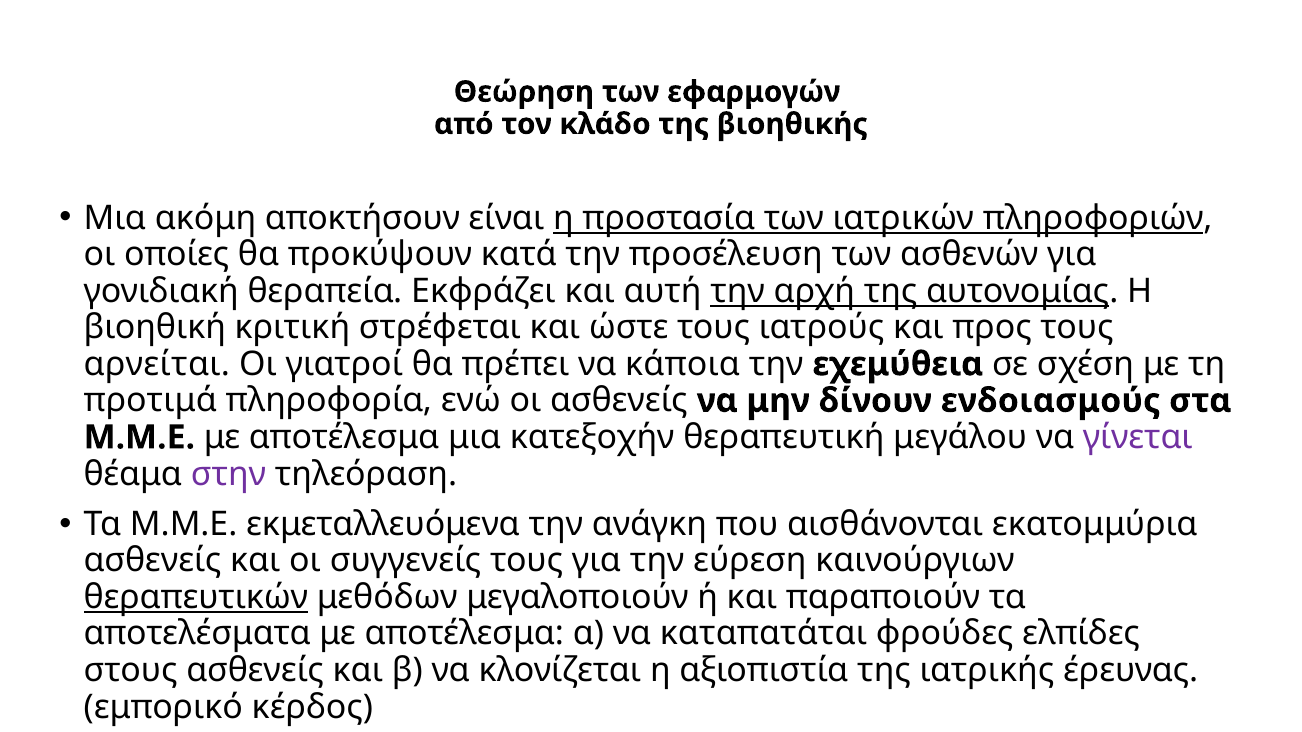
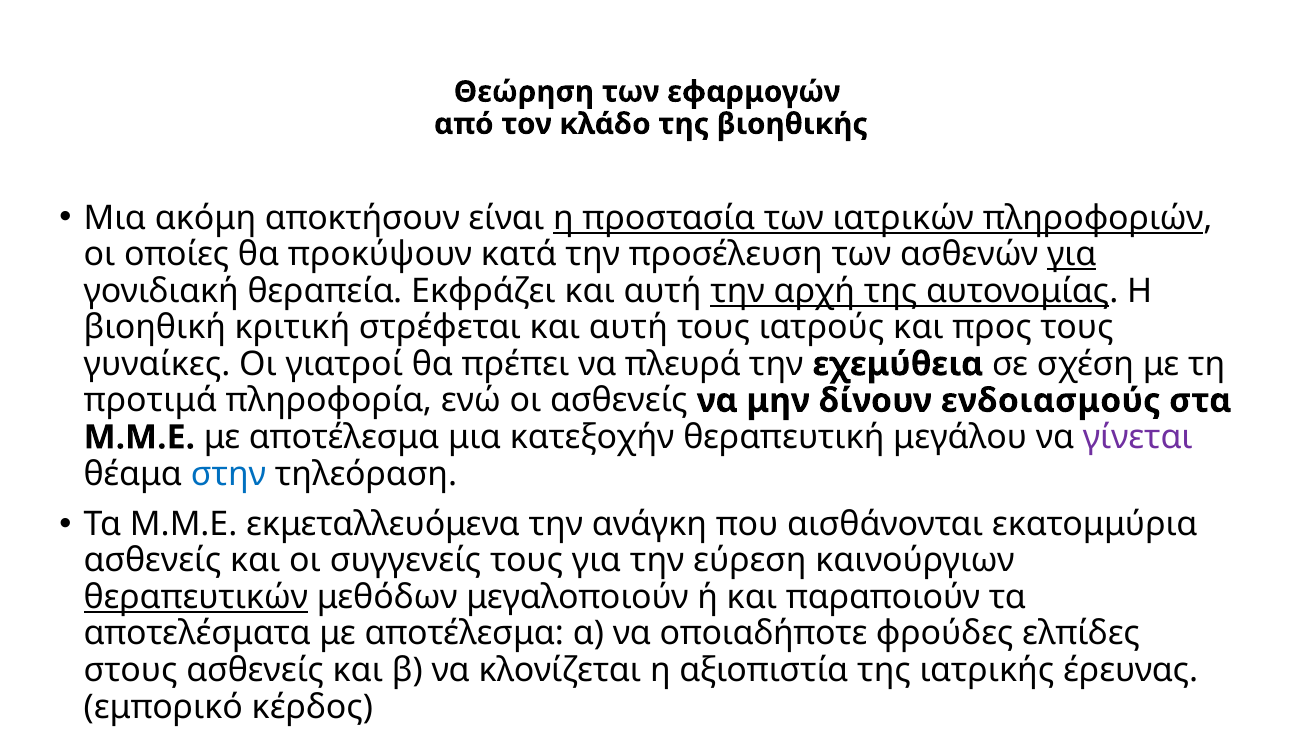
για underline: none -> present (1072, 255)
στρέφεται και ώστε: ώστε -> αυτή (629, 328)
αρνείται: αρνείται -> γυναίκες (157, 364)
κάποια: κάποια -> πλευρά (683, 364)
στην colour: purple -> blue (228, 474)
καταπατάται: καταπατάται -> οποιαδήποτε (764, 634)
